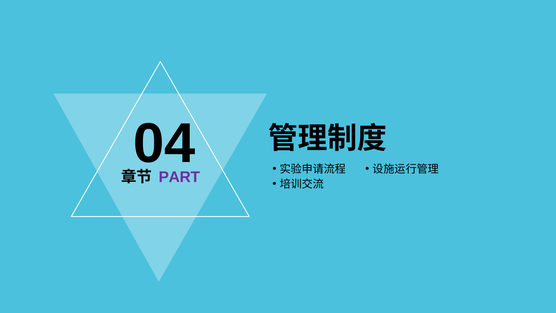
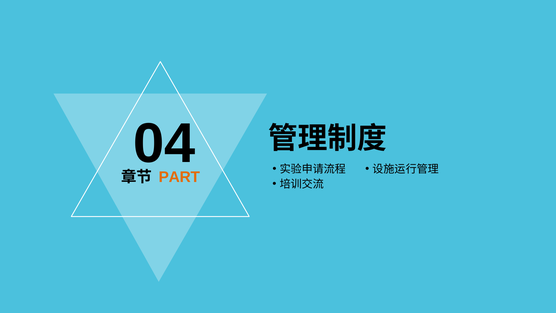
PART colour: purple -> orange (179, 177)
